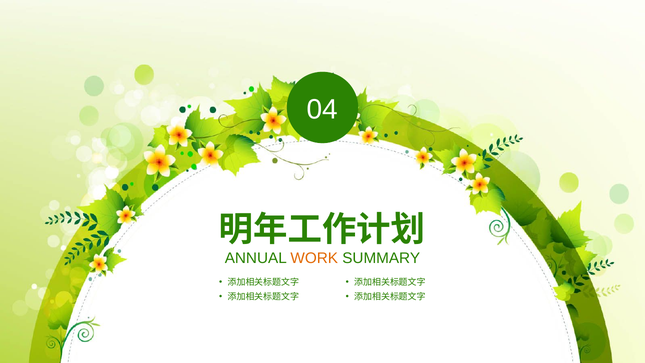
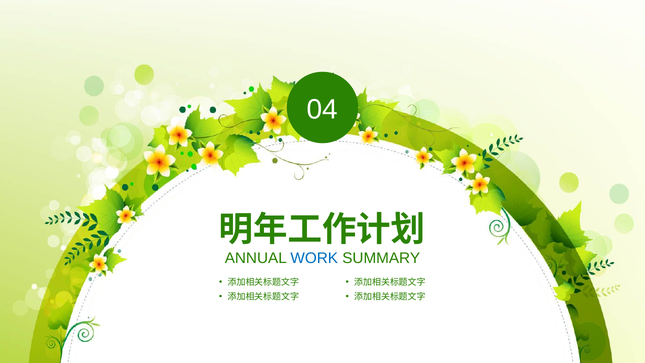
WORK colour: orange -> blue (314, 258)
